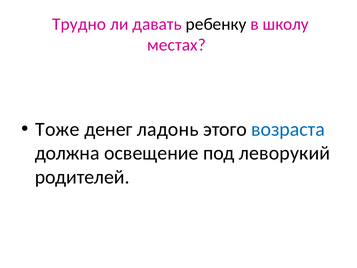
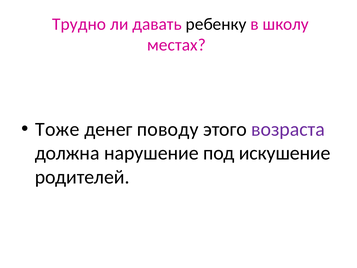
ладонь: ладонь -> поводу (168, 129)
возраста colour: blue -> purple (288, 129)
освещение: освещение -> нарушение (151, 153)
леворукий: леворукий -> искушение (285, 153)
